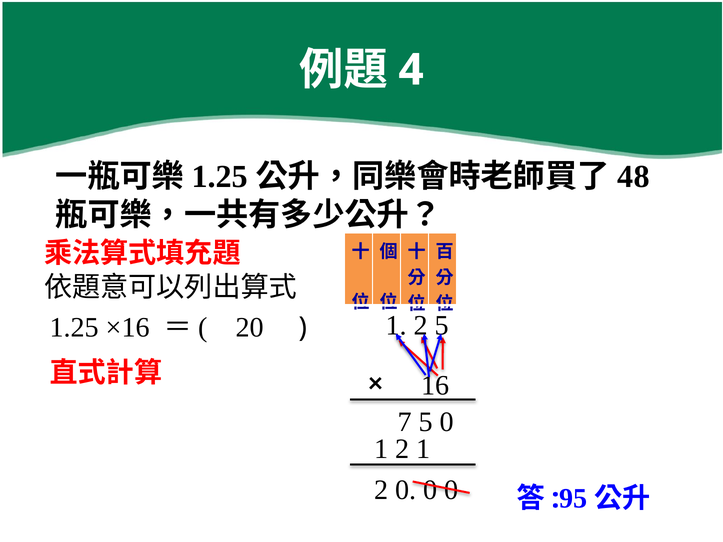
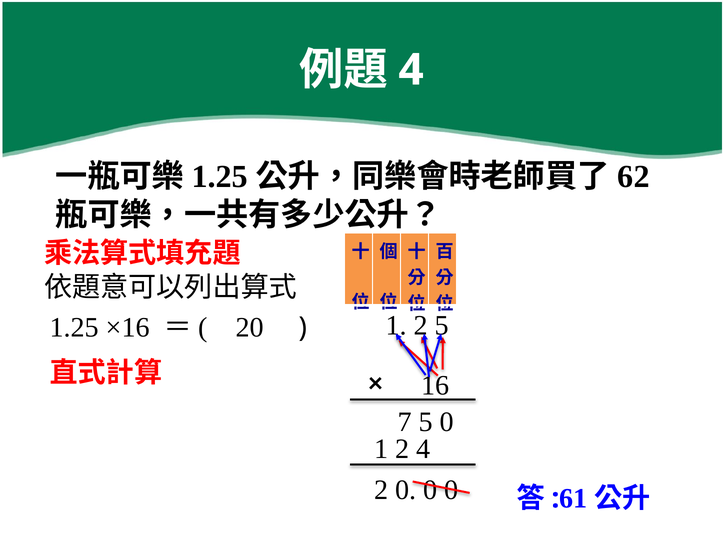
48: 48 -> 62 (634, 177)
2 1: 1 -> 4 (423, 449)
95: 95 -> 61 (573, 498)
